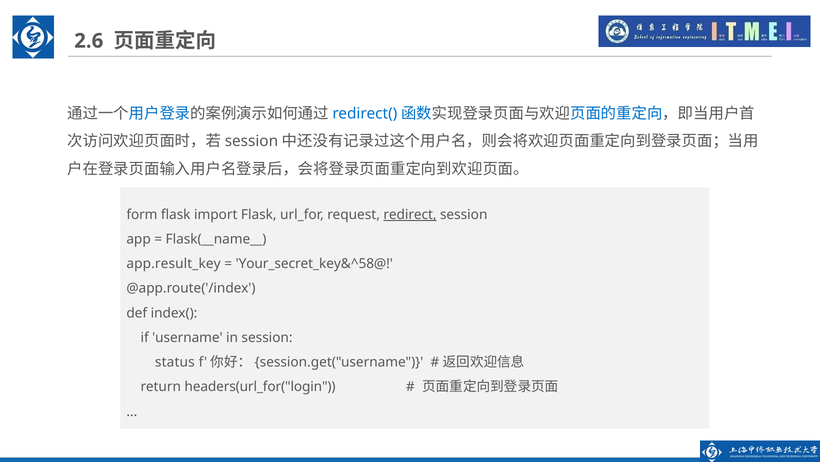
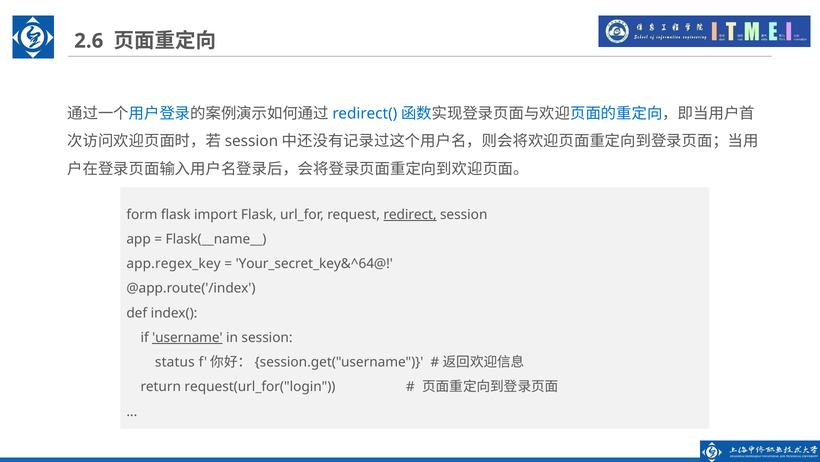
app.result_key: app.result_key -> app.regex_key (174, 264)
Your_secret_key&^58@: Your_secret_key&^58@ -> Your_secret_key&^64@ (314, 264)
username underline: none -> present (187, 337)
headers(url_for("login: headers(url_for("login -> request(url_for("login (260, 386)
